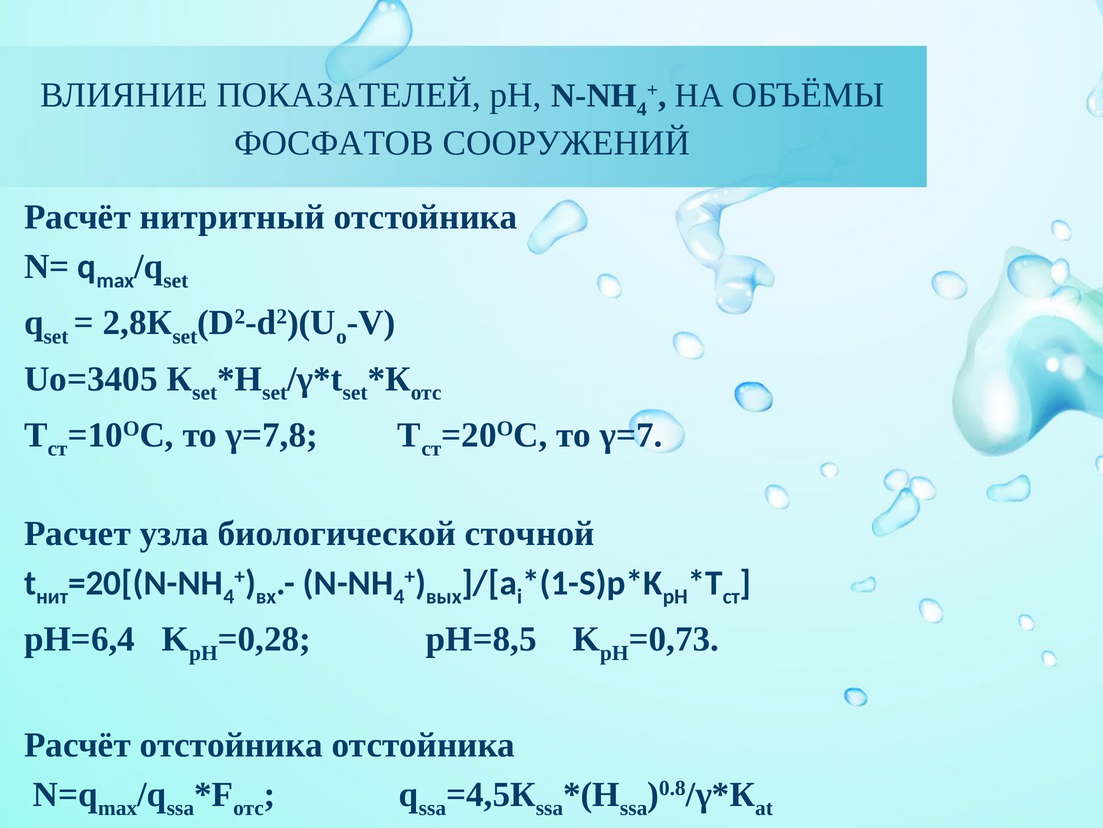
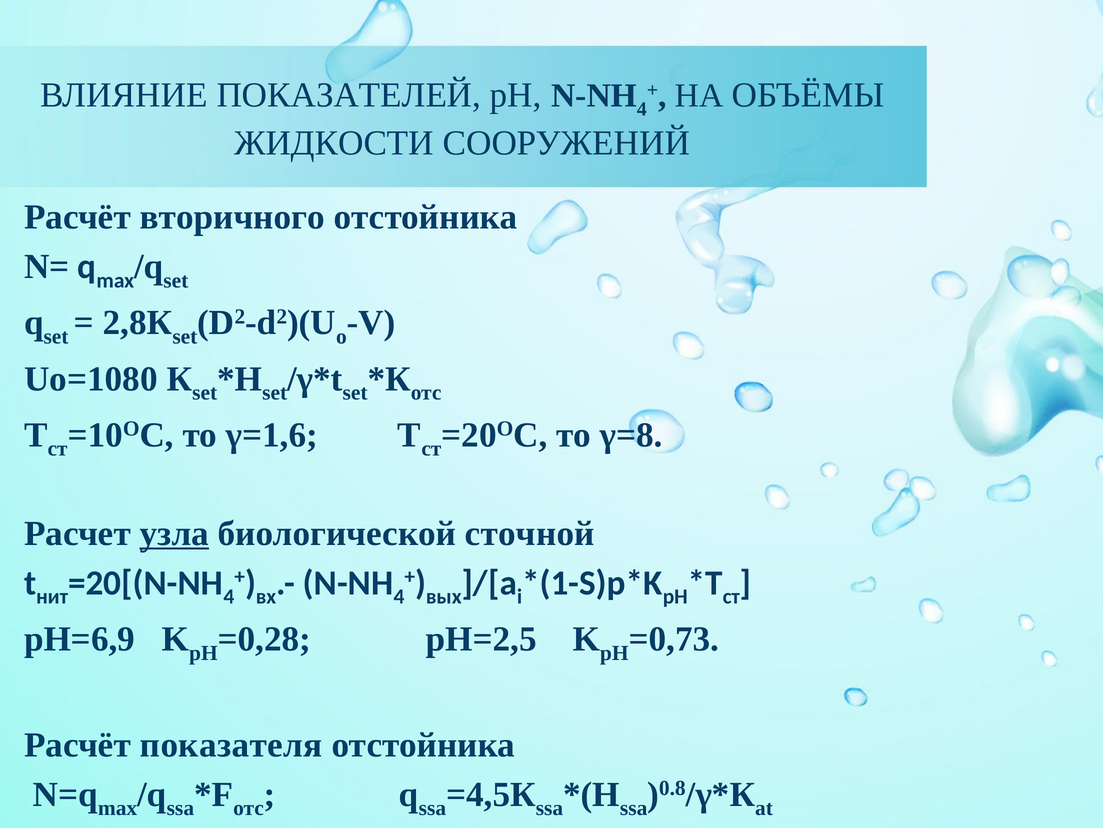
ФОСФАТОВ: ФОСФАТОВ -> ЖИДКОСТИ (334, 143)
нитритный: нитритный -> вторичного (232, 217)
Uo=3405: Uo=3405 -> Uo=1080 (91, 379)
γ=7,8: γ=7,8 -> γ=1,6 (272, 435)
γ=7: γ=7 -> γ=8 (631, 435)
узла underline: none -> present (174, 533)
рН=6,4: рН=6,4 -> рН=6,9 (80, 639)
рН=8,5: рН=8,5 -> рН=2,5 (481, 639)
Расчёт отстойника: отстойника -> показателя (231, 744)
